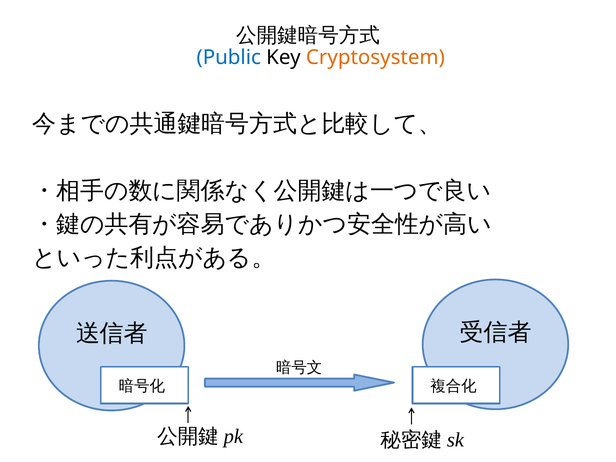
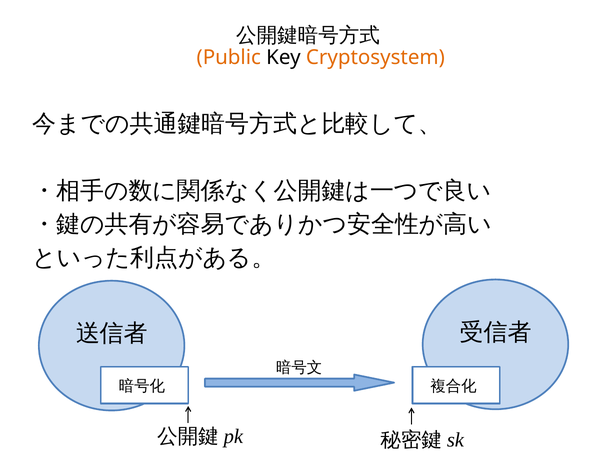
Public colour: blue -> orange (229, 57)
